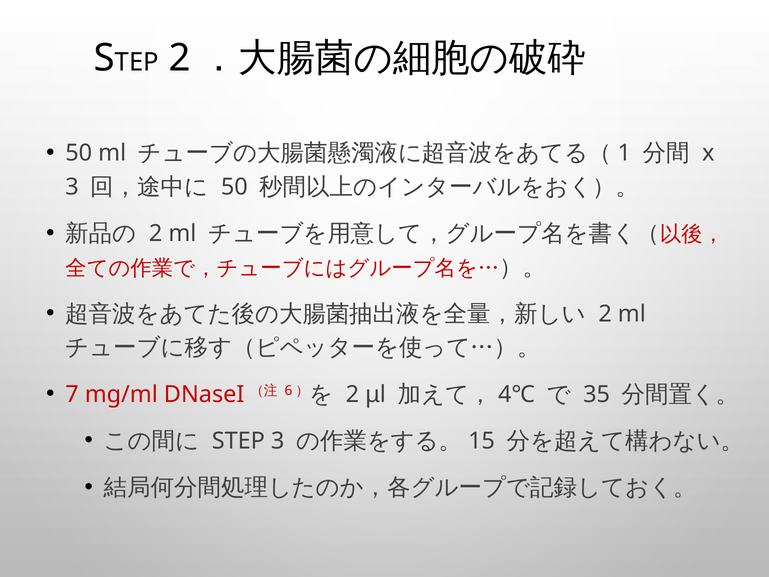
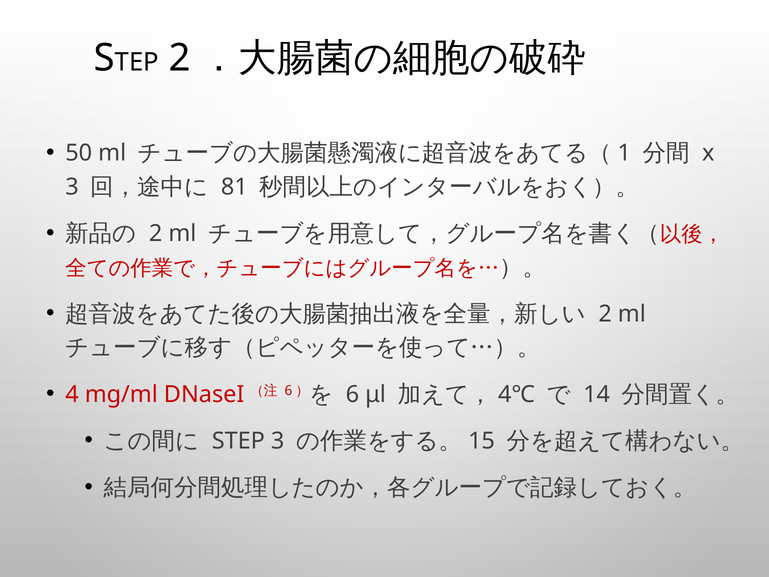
50: 50 -> 81 (234, 187)
7: 7 -> 4 (72, 394)
2: 2 -> 6 (352, 394)
35: 35 -> 14 (597, 394)
